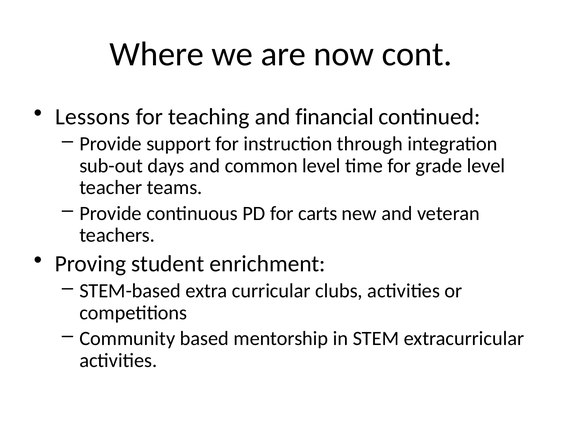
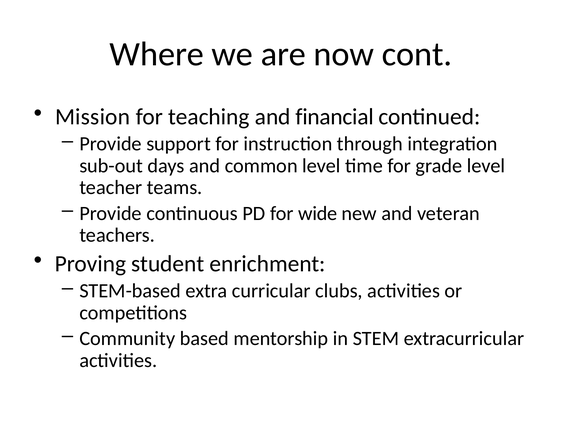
Lessons: Lessons -> Mission (93, 117)
carts: carts -> wide (318, 214)
